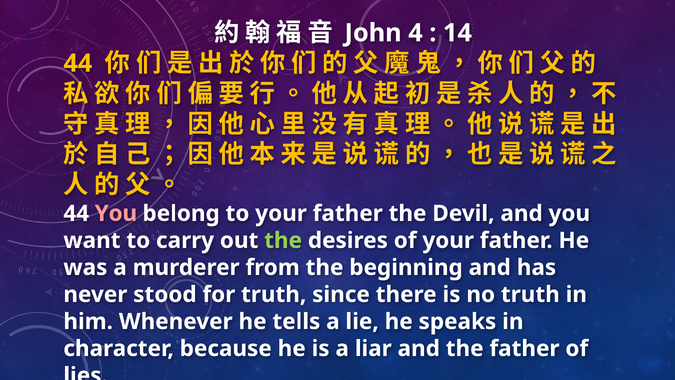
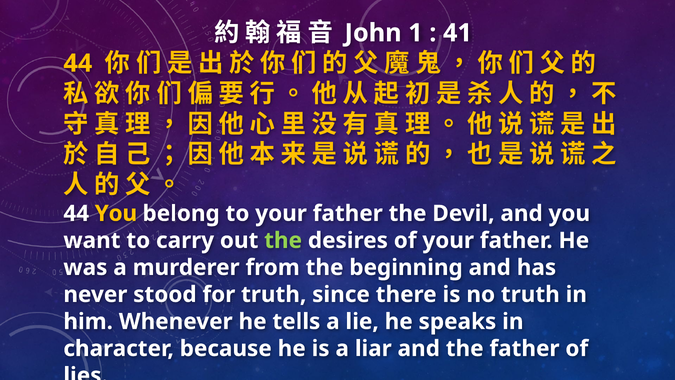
4: 4 -> 1 (415, 33)
14: 14 -> 41 (457, 33)
You colour: pink -> yellow (116, 213)
